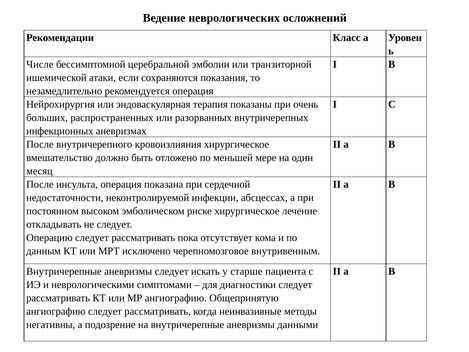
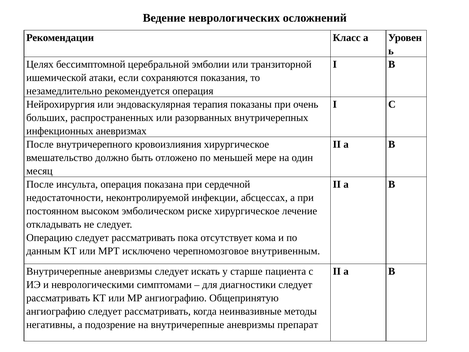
Числе: Числе -> Целях (40, 64)
данными: данными -> препарат (298, 325)
